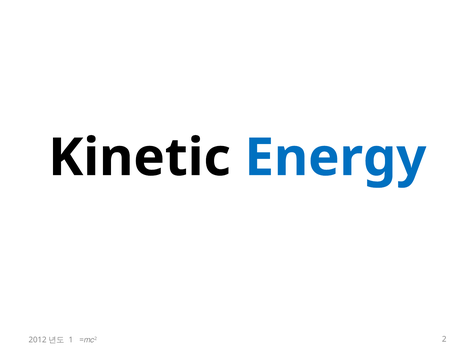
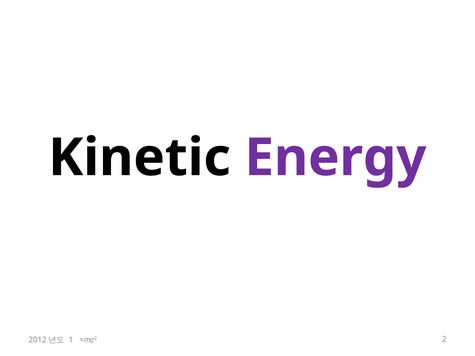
Energy colour: blue -> purple (335, 158)
